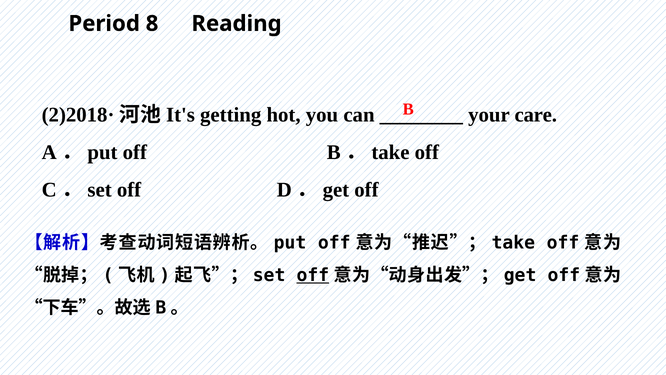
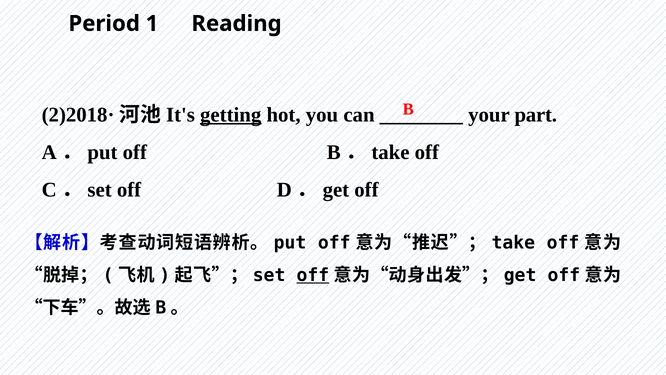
8: 8 -> 1 (152, 24)
getting underline: none -> present (231, 115)
care: care -> part (536, 115)
